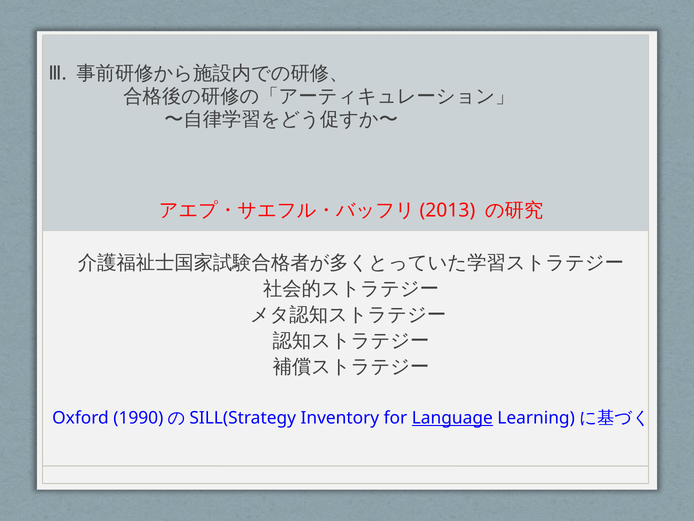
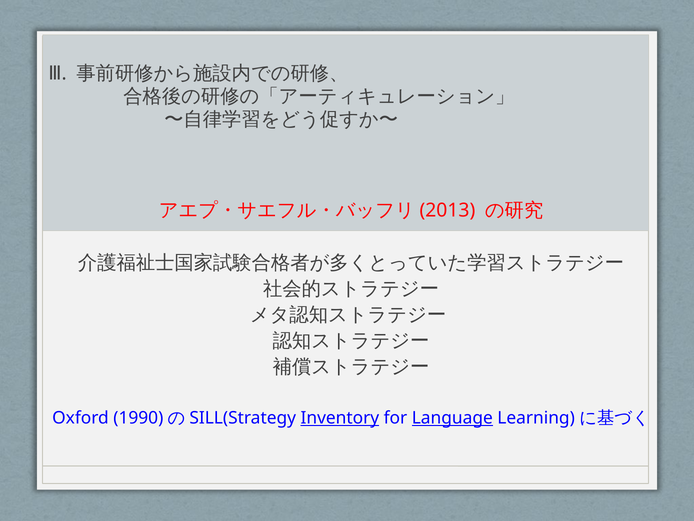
Inventory underline: none -> present (340, 417)
